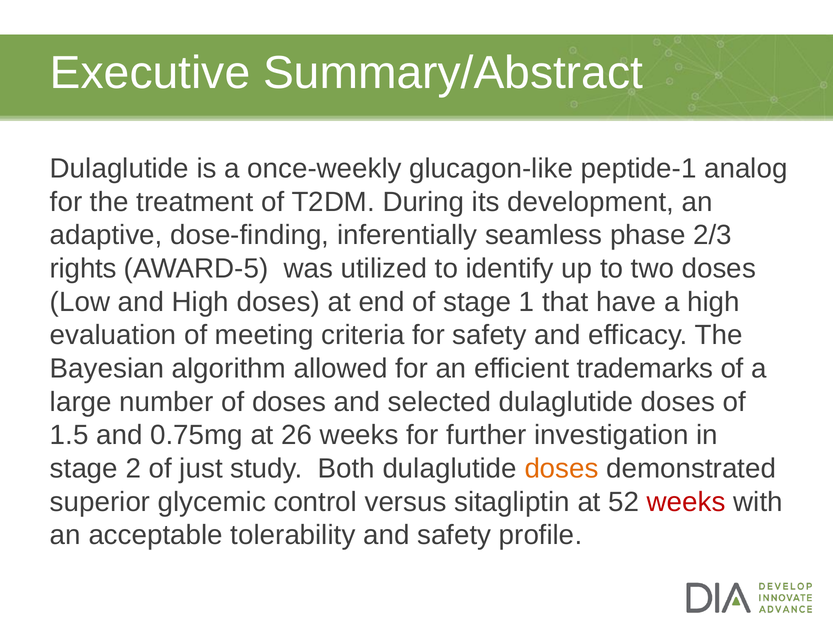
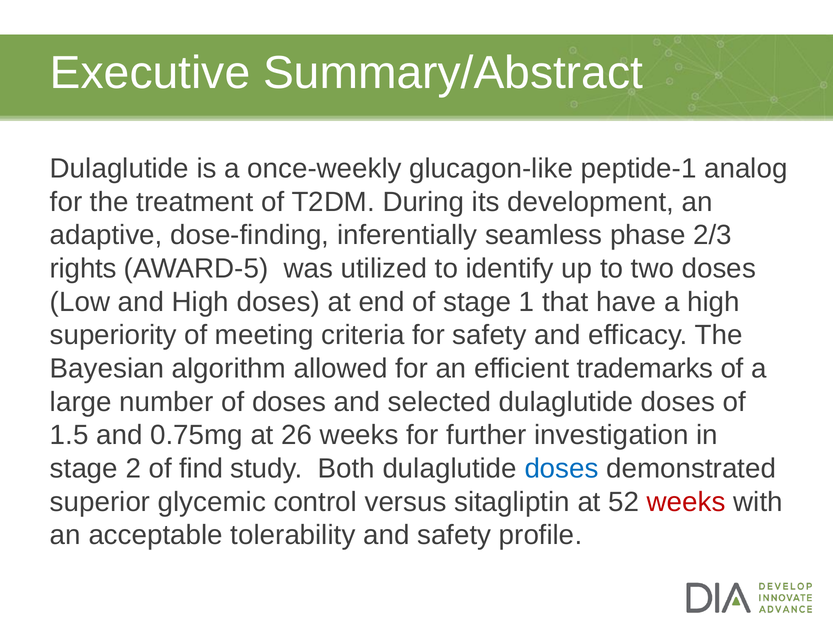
evaluation: evaluation -> superiority (113, 335)
just: just -> find (201, 468)
doses colour: orange -> blue (562, 468)
